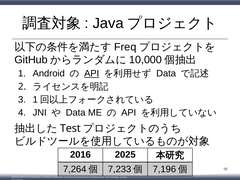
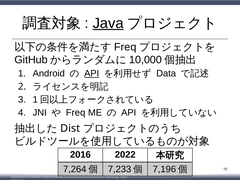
Java underline: none -> present (108, 23)
Data: Data -> Freq (76, 113)
Test: Test -> Dist (70, 128)
2025: 2025 -> 2022 (125, 155)
